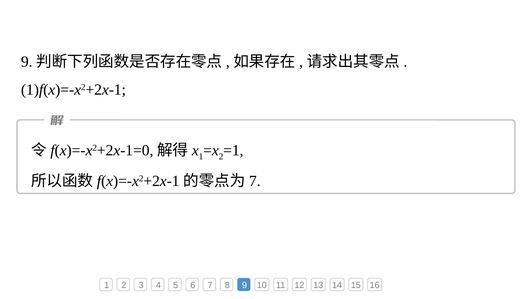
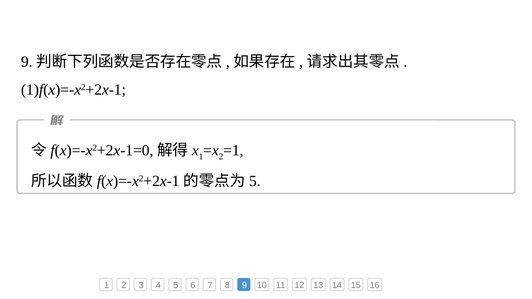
7: 7 -> 5 (255, 181)
